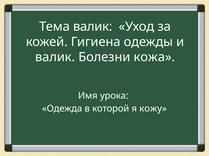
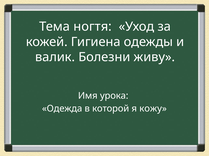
Тема валик: валик -> ногтя (93, 27)
кожа: кожа -> живу (154, 57)
